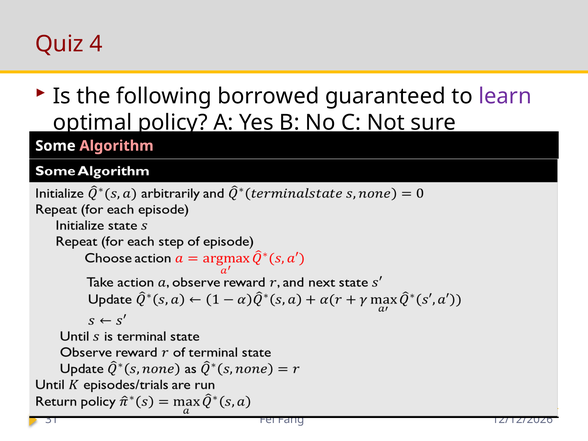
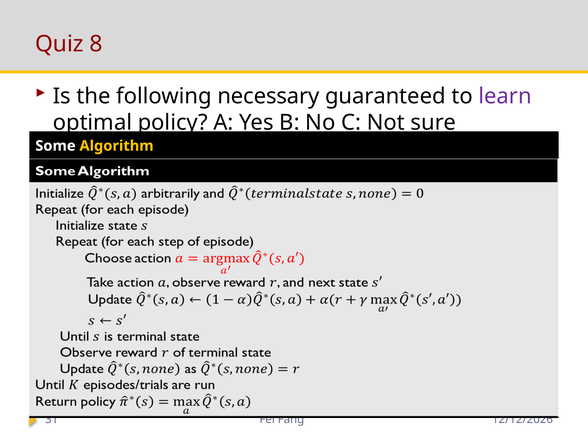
4: 4 -> 8 (96, 44)
borrowed: borrowed -> necessary (268, 96)
Algorithm colour: pink -> yellow (117, 146)
